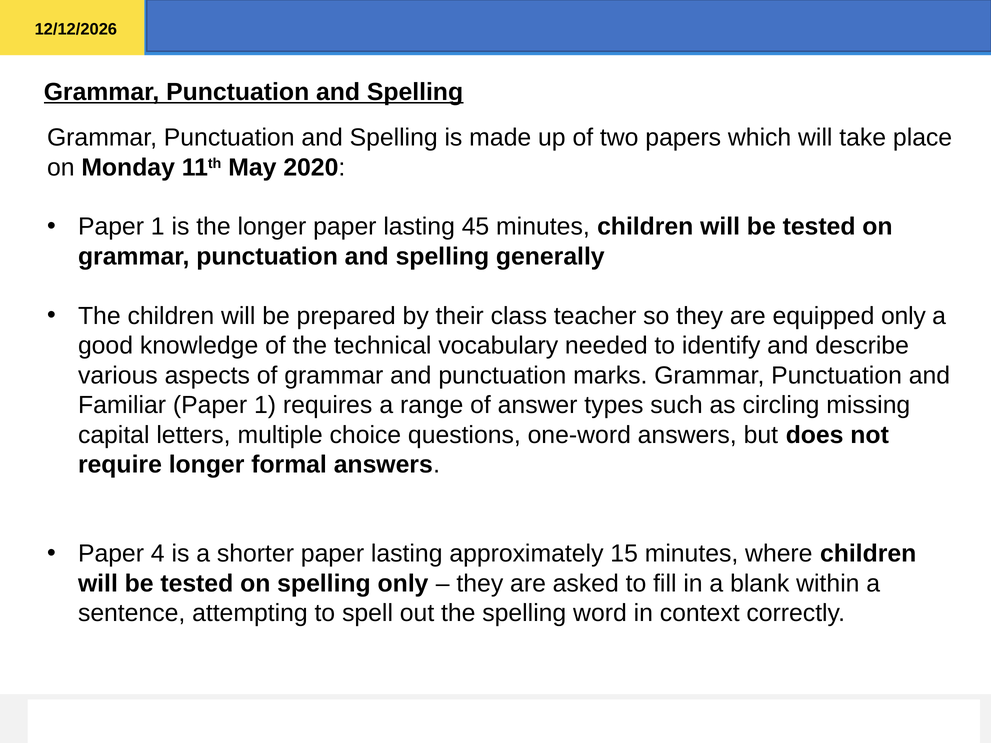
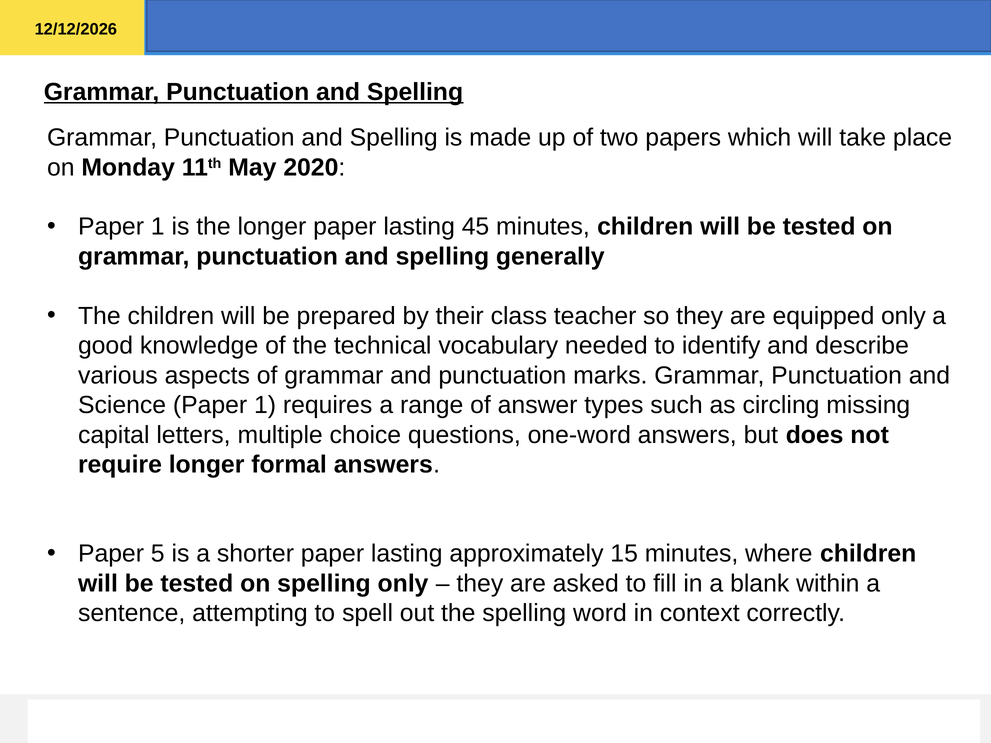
Familiar: Familiar -> Science (122, 405)
4: 4 -> 5 (158, 554)
